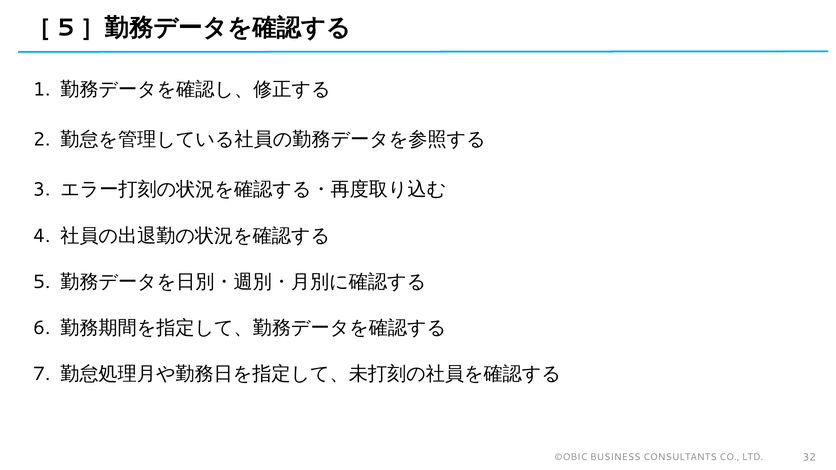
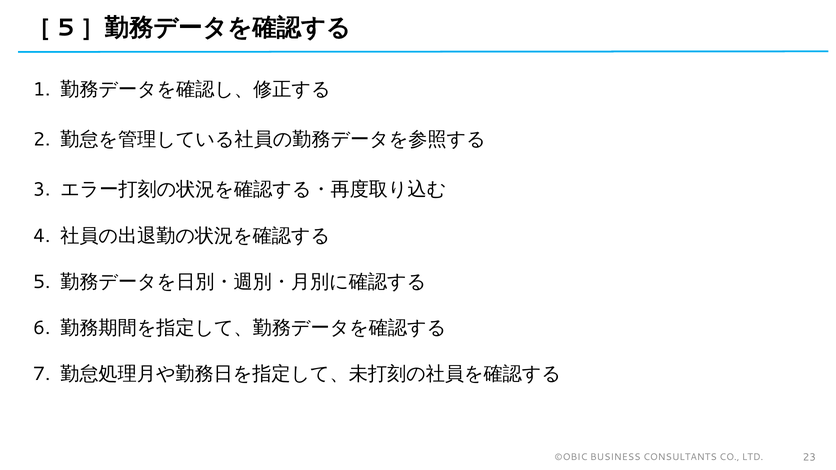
32: 32 -> 23 (809, 457)
